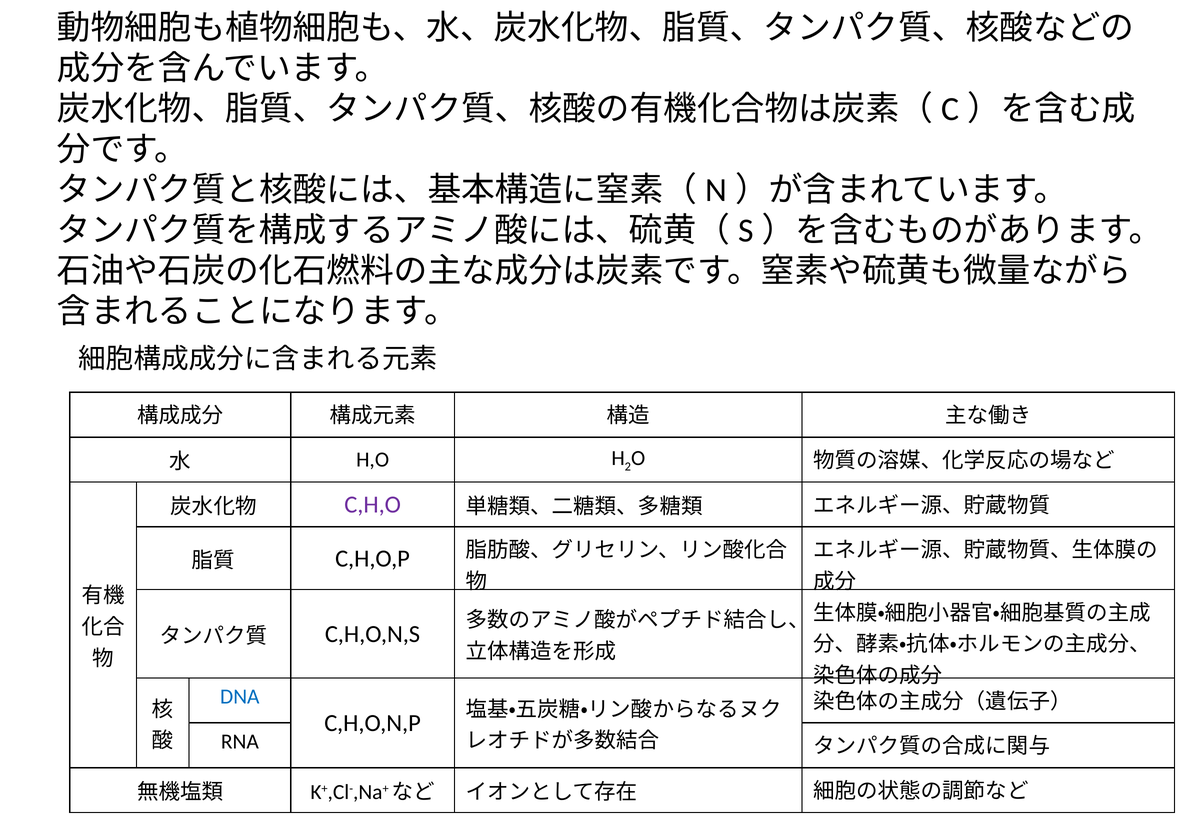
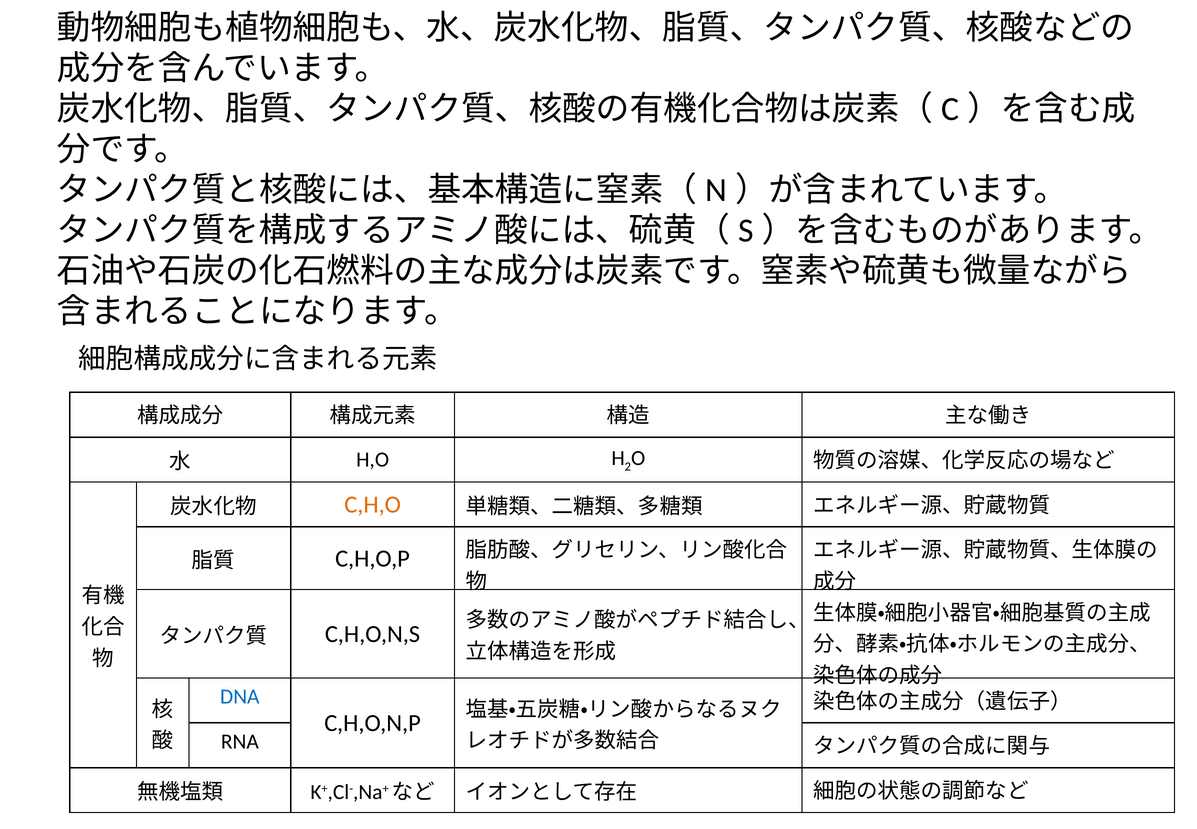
C,H,O colour: purple -> orange (373, 504)
